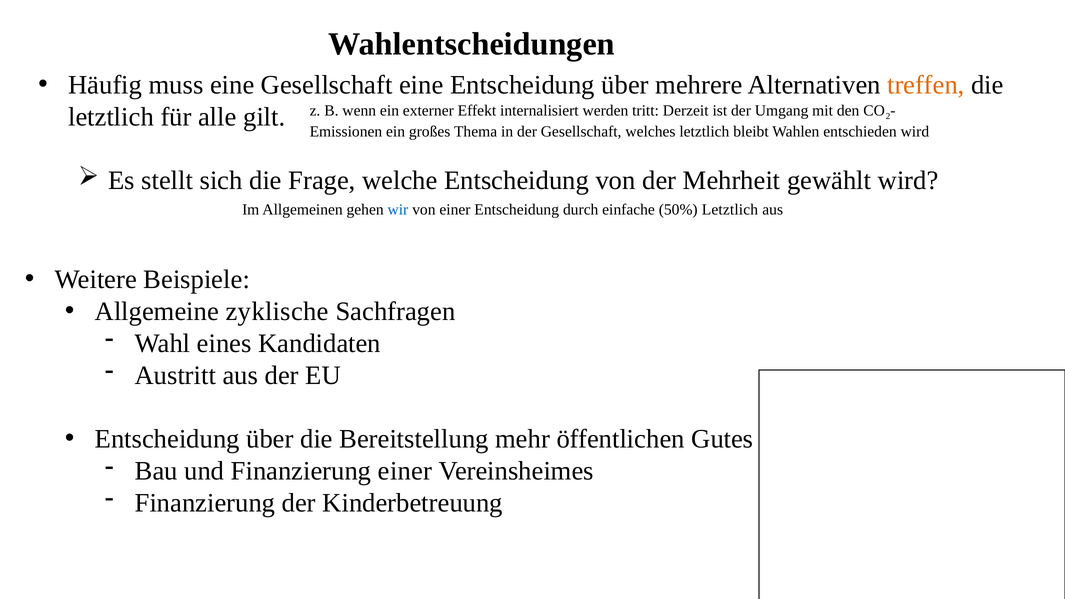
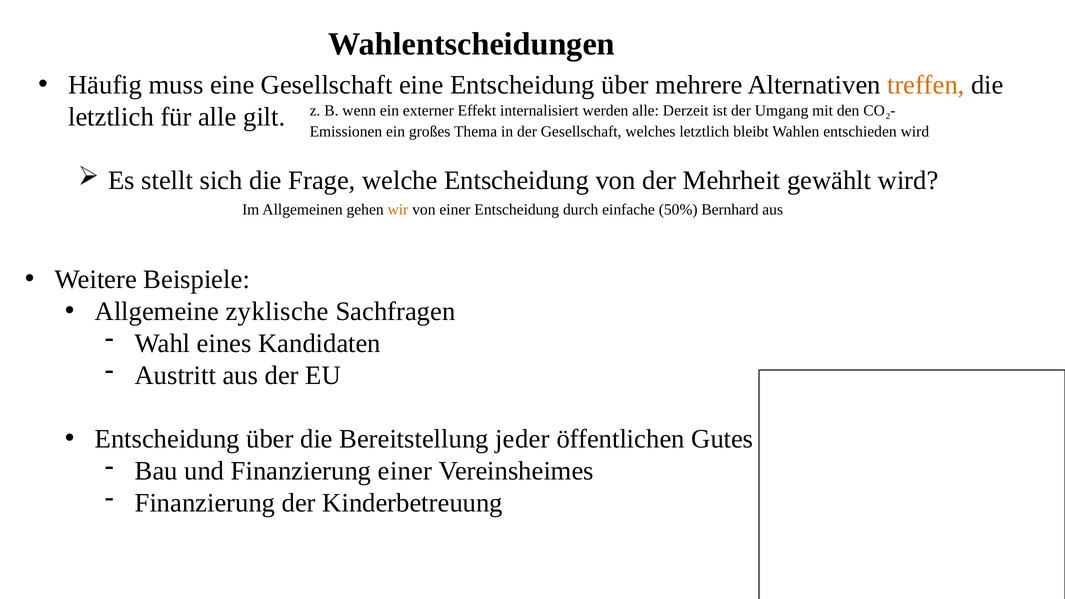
werden tritt: tritt -> alle (646, 110)
wir colour: blue -> orange (398, 210)
50% Letztlich: Letztlich -> Bernhard (730, 210)
mehr: mehr -> jeder (522, 439)
